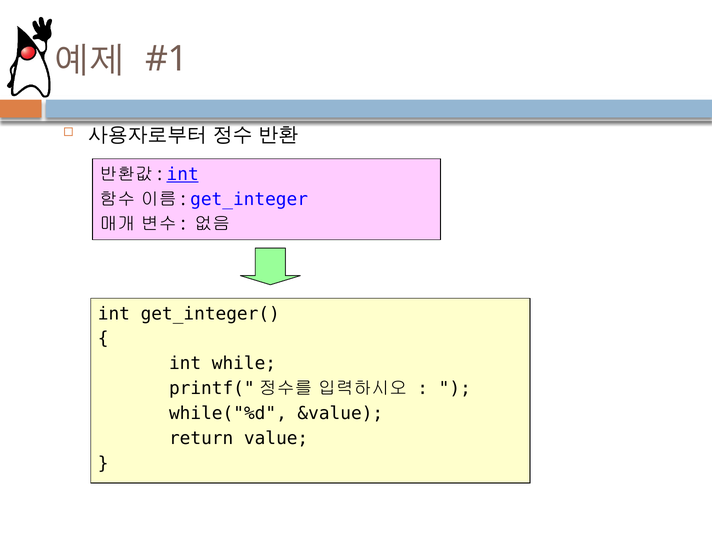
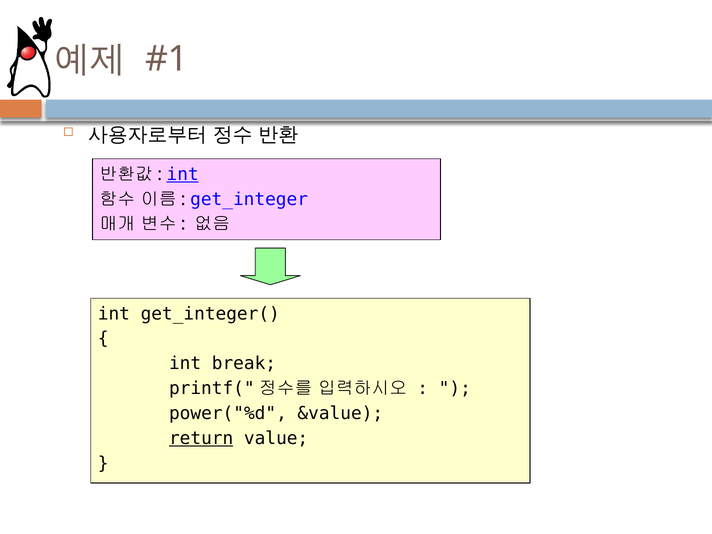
while: while -> break (244, 364)
while("%d: while("%d -> power("%d (228, 413)
return underline: none -> present (201, 438)
